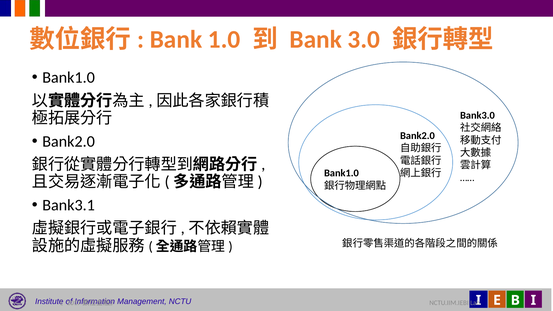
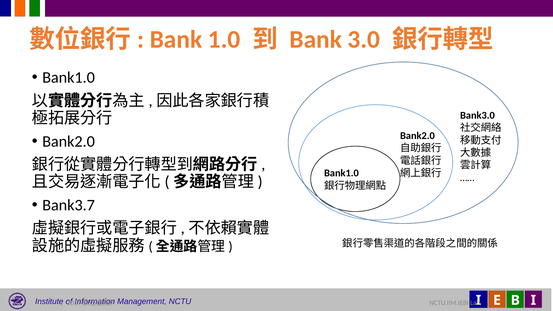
Bank3.1: Bank3.1 -> Bank3.7 (69, 205)
